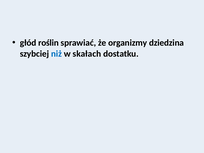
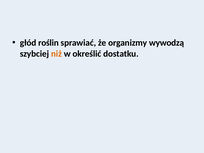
dziedzina: dziedzina -> wywodzą (167, 43)
niż colour: blue -> orange (56, 54)
skałach: skałach -> określić (87, 54)
